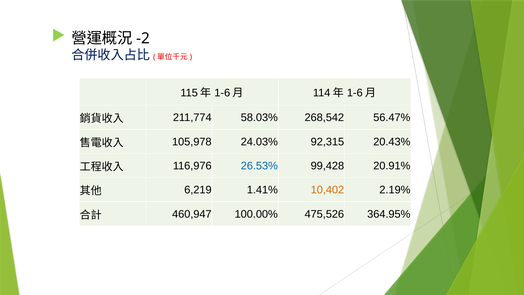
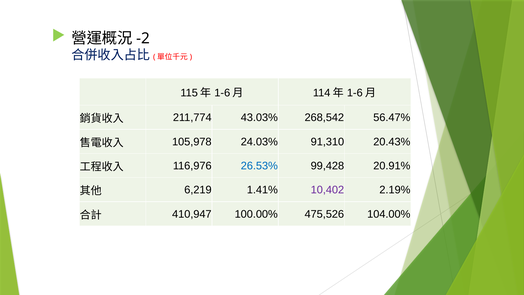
58.03%: 58.03% -> 43.03% (259, 118)
92,315: 92,315 -> 91,310 (327, 142)
10,402 colour: orange -> purple (327, 190)
460,947: 460,947 -> 410,947 (192, 214)
364.95%: 364.95% -> 104.00% (389, 214)
